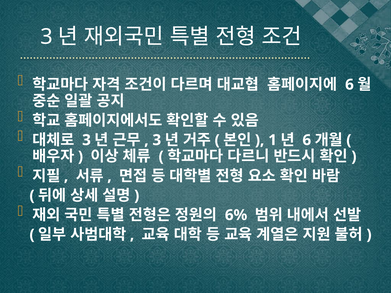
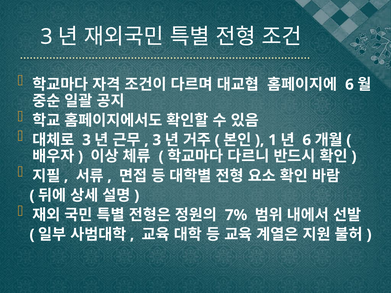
6%: 6% -> 7% (236, 215)
